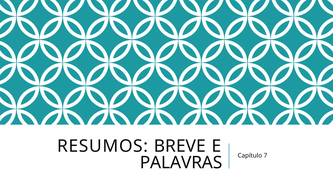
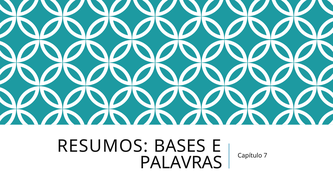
BREVE: BREVE -> BASES (180, 146)
